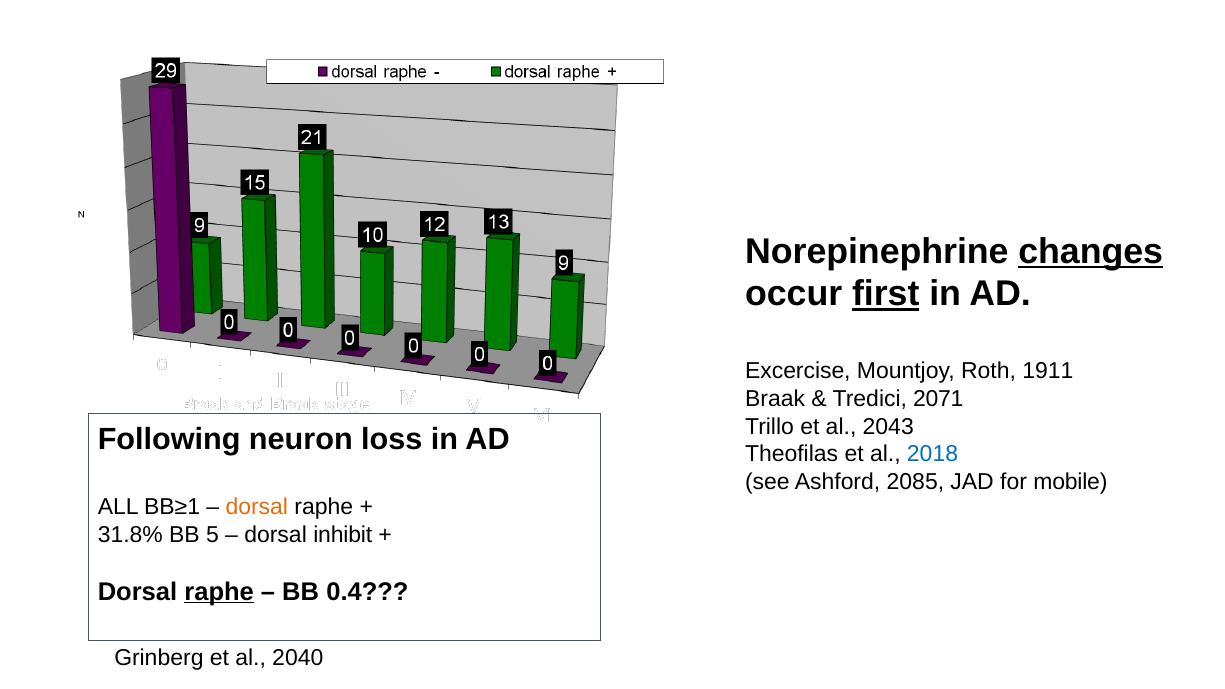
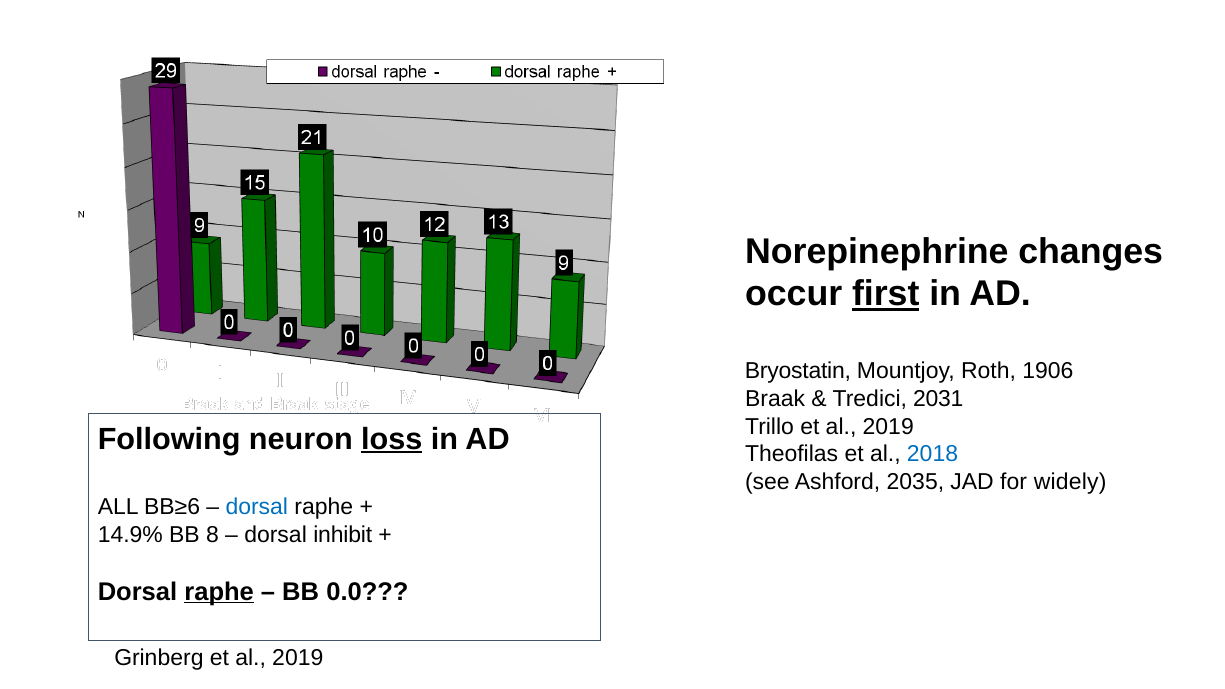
changes underline: present -> none (1091, 251)
Excercise: Excercise -> Bryostatin (798, 371)
1911: 1911 -> 1906 (1048, 371)
2071: 2071 -> 2031 (938, 399)
Trillo et al 2043: 2043 -> 2019 (888, 427)
loss underline: none -> present (392, 439)
2085: 2085 -> 2035 (915, 482)
mobile: mobile -> widely (1070, 482)
BB≥1: BB≥1 -> BB≥6 (172, 507)
dorsal colour: orange -> blue (257, 507)
31.8%: 31.8% -> 14.9% (130, 535)
5: 5 -> 8 (212, 535)
0.4: 0.4 -> 0.0 (367, 592)
Grinberg et al 2040: 2040 -> 2019 (298, 658)
